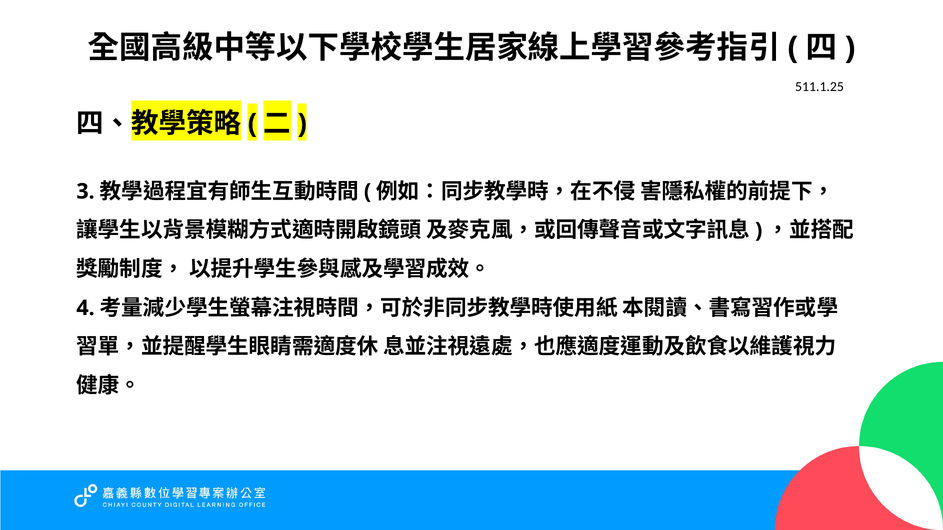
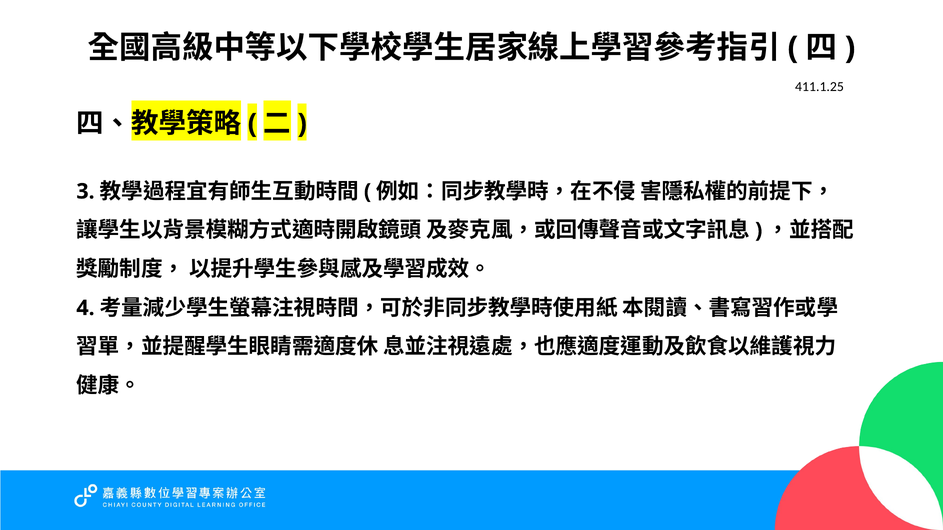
511.1.25: 511.1.25 -> 411.1.25 (820, 87)
